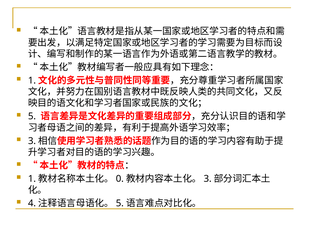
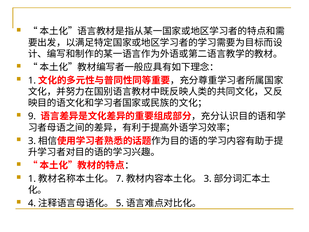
5: 5 -> 9 (32, 116)
0: 0 -> 7 (120, 179)
